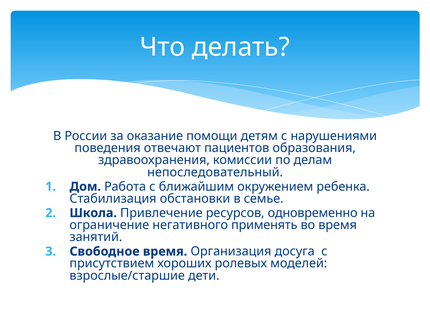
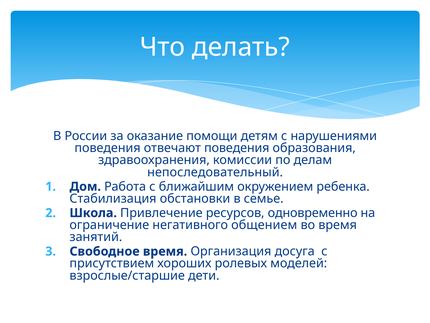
отвечают пациентов: пациентов -> поведения (237, 148)
применять: применять -> общением (264, 225)
